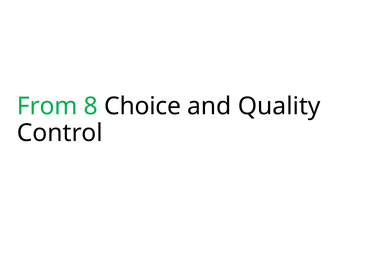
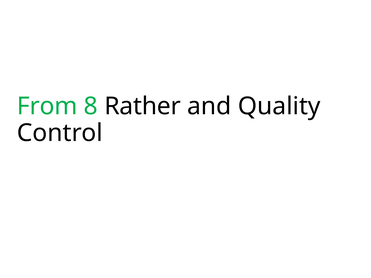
Choice: Choice -> Rather (143, 106)
